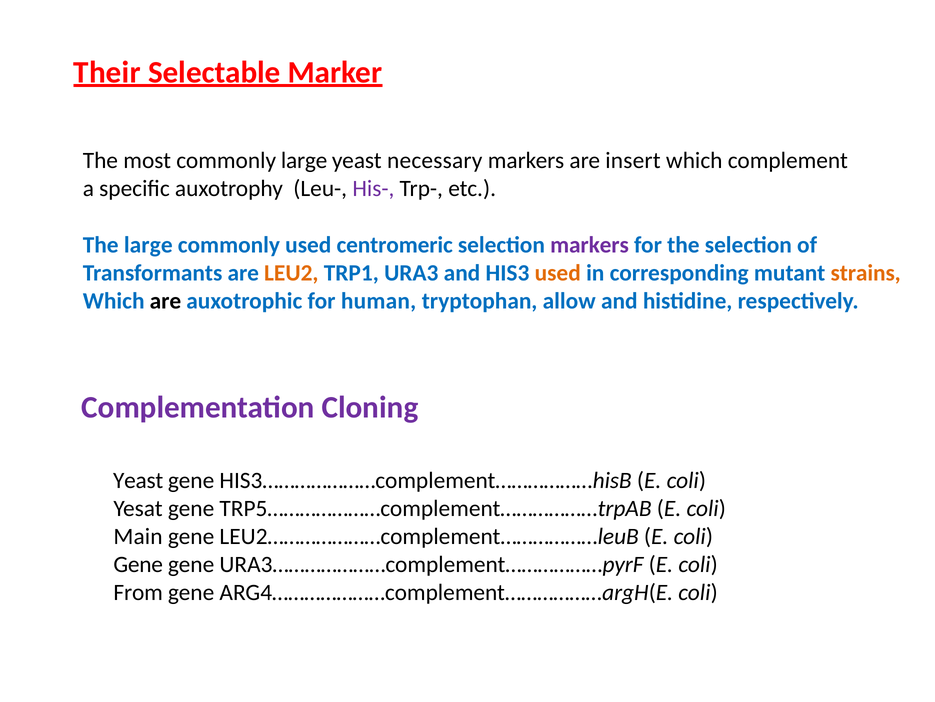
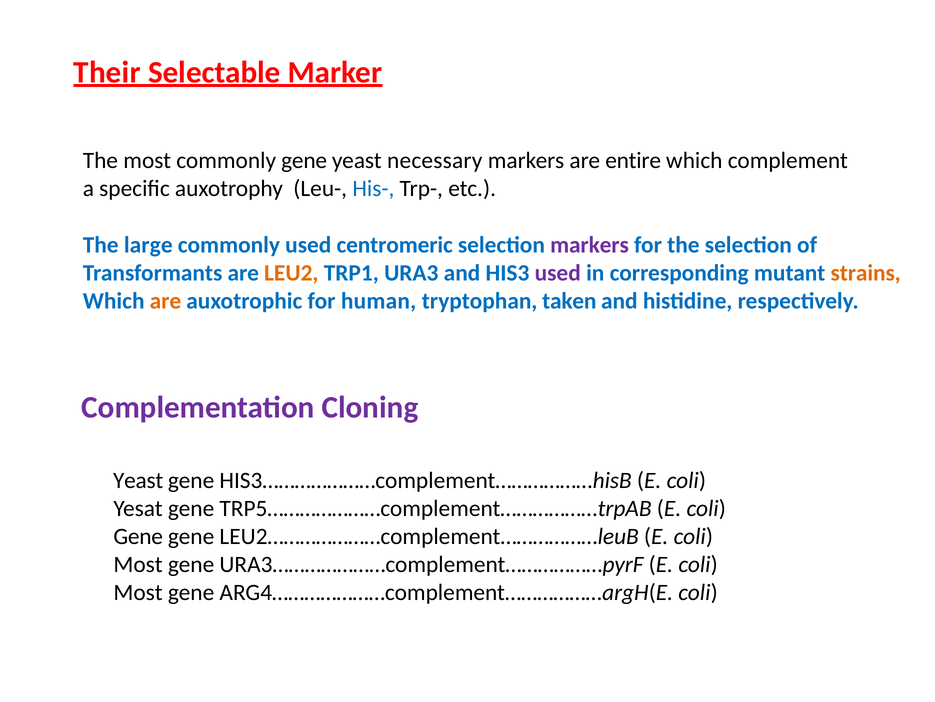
commonly large: large -> gene (304, 160)
insert: insert -> entire (633, 160)
His- colour: purple -> blue (373, 189)
used colour: orange -> purple (558, 273)
are colour: black -> orange (165, 301)
allow: allow -> taken (569, 301)
Main: Main -> Gene (138, 536)
Gene: Gene -> Most (138, 564)
From: From -> Most (138, 592)
